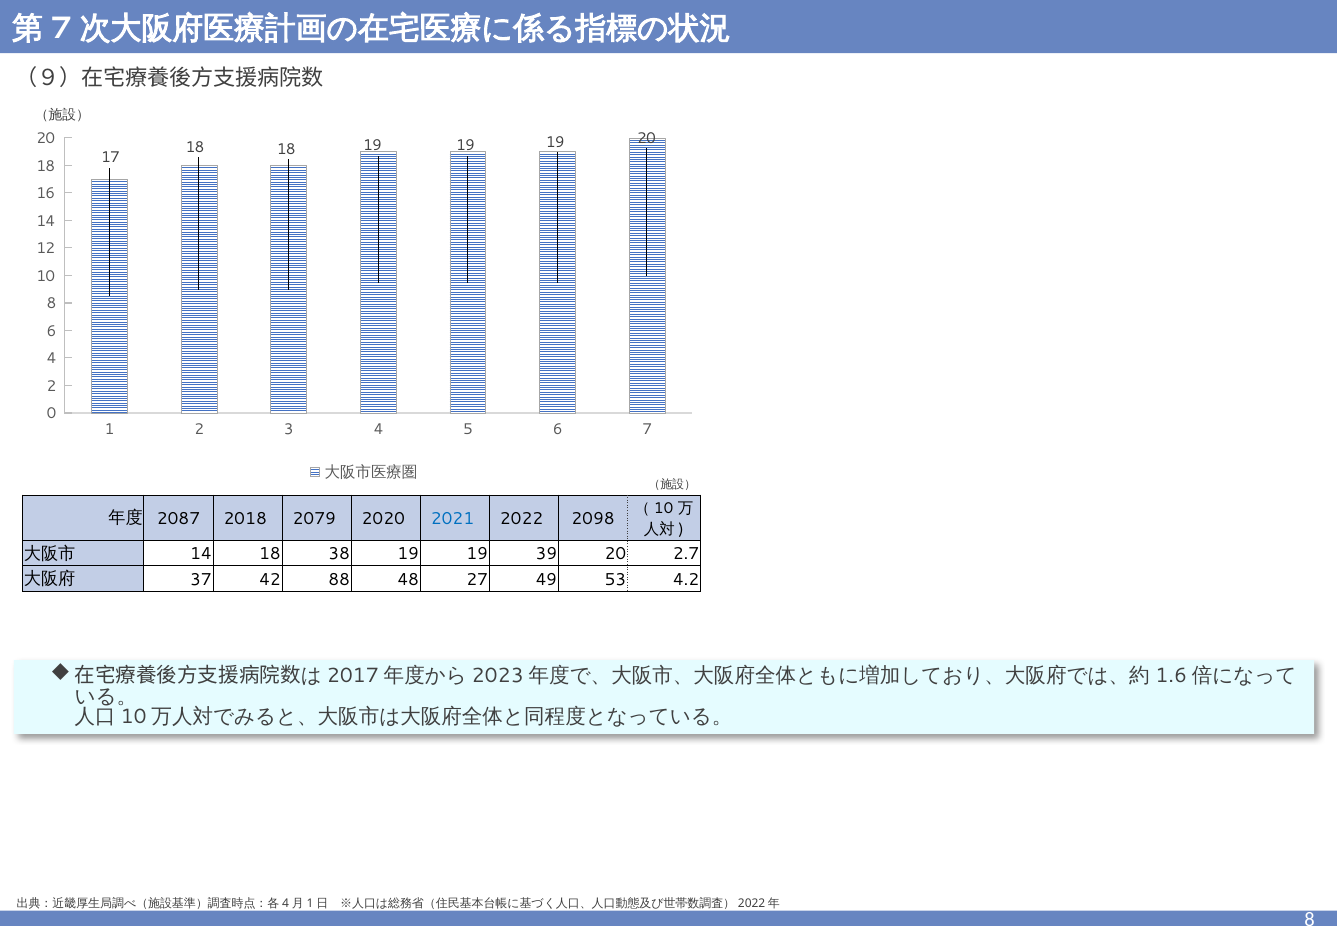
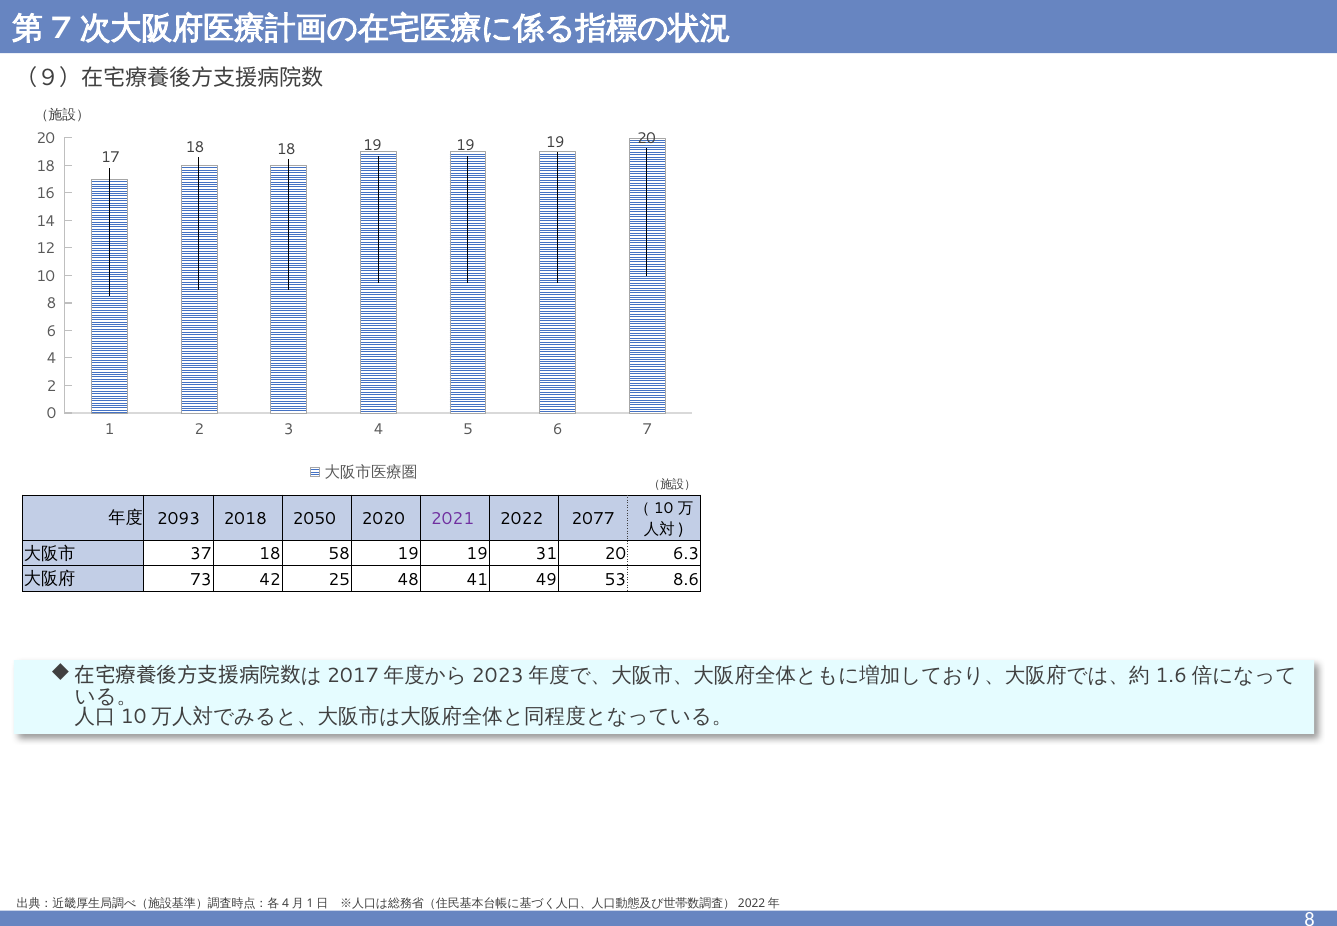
2087: 2087 -> 2093 (178, 519)
2079: 2079 -> 2050 (314, 519)
2021 colour: blue -> purple (452, 519)
2098: 2098 -> 2077 (593, 519)
14: 14 -> 37 (201, 554)
38: 38 -> 58 (339, 554)
39: 39 -> 31 (546, 554)
2.7: 2.7 -> 6.3 (686, 554)
37: 37 -> 73 (201, 580)
88: 88 -> 25 (339, 580)
27: 27 -> 41 (477, 580)
4.2: 4.2 -> 8.6 (686, 580)
